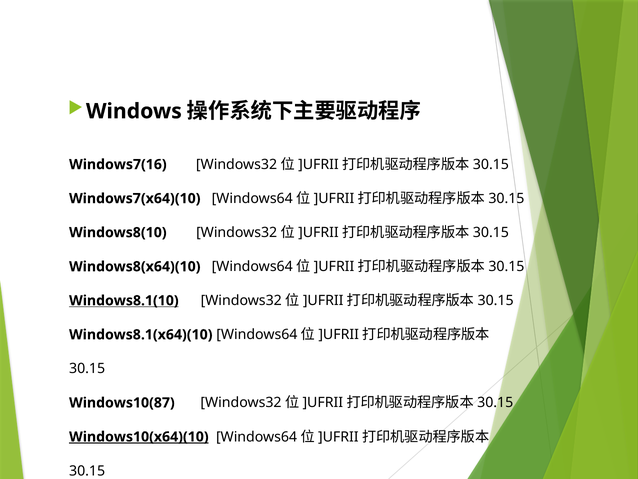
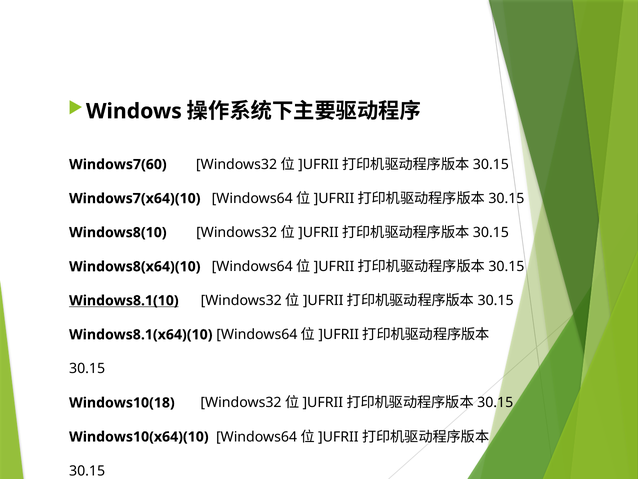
Windows7(16: Windows7(16 -> Windows7(60 (118, 164)
Windows10(87: Windows10(87 -> Windows10(18 (122, 402)
Windows10(x64)(10 underline: present -> none (139, 436)
